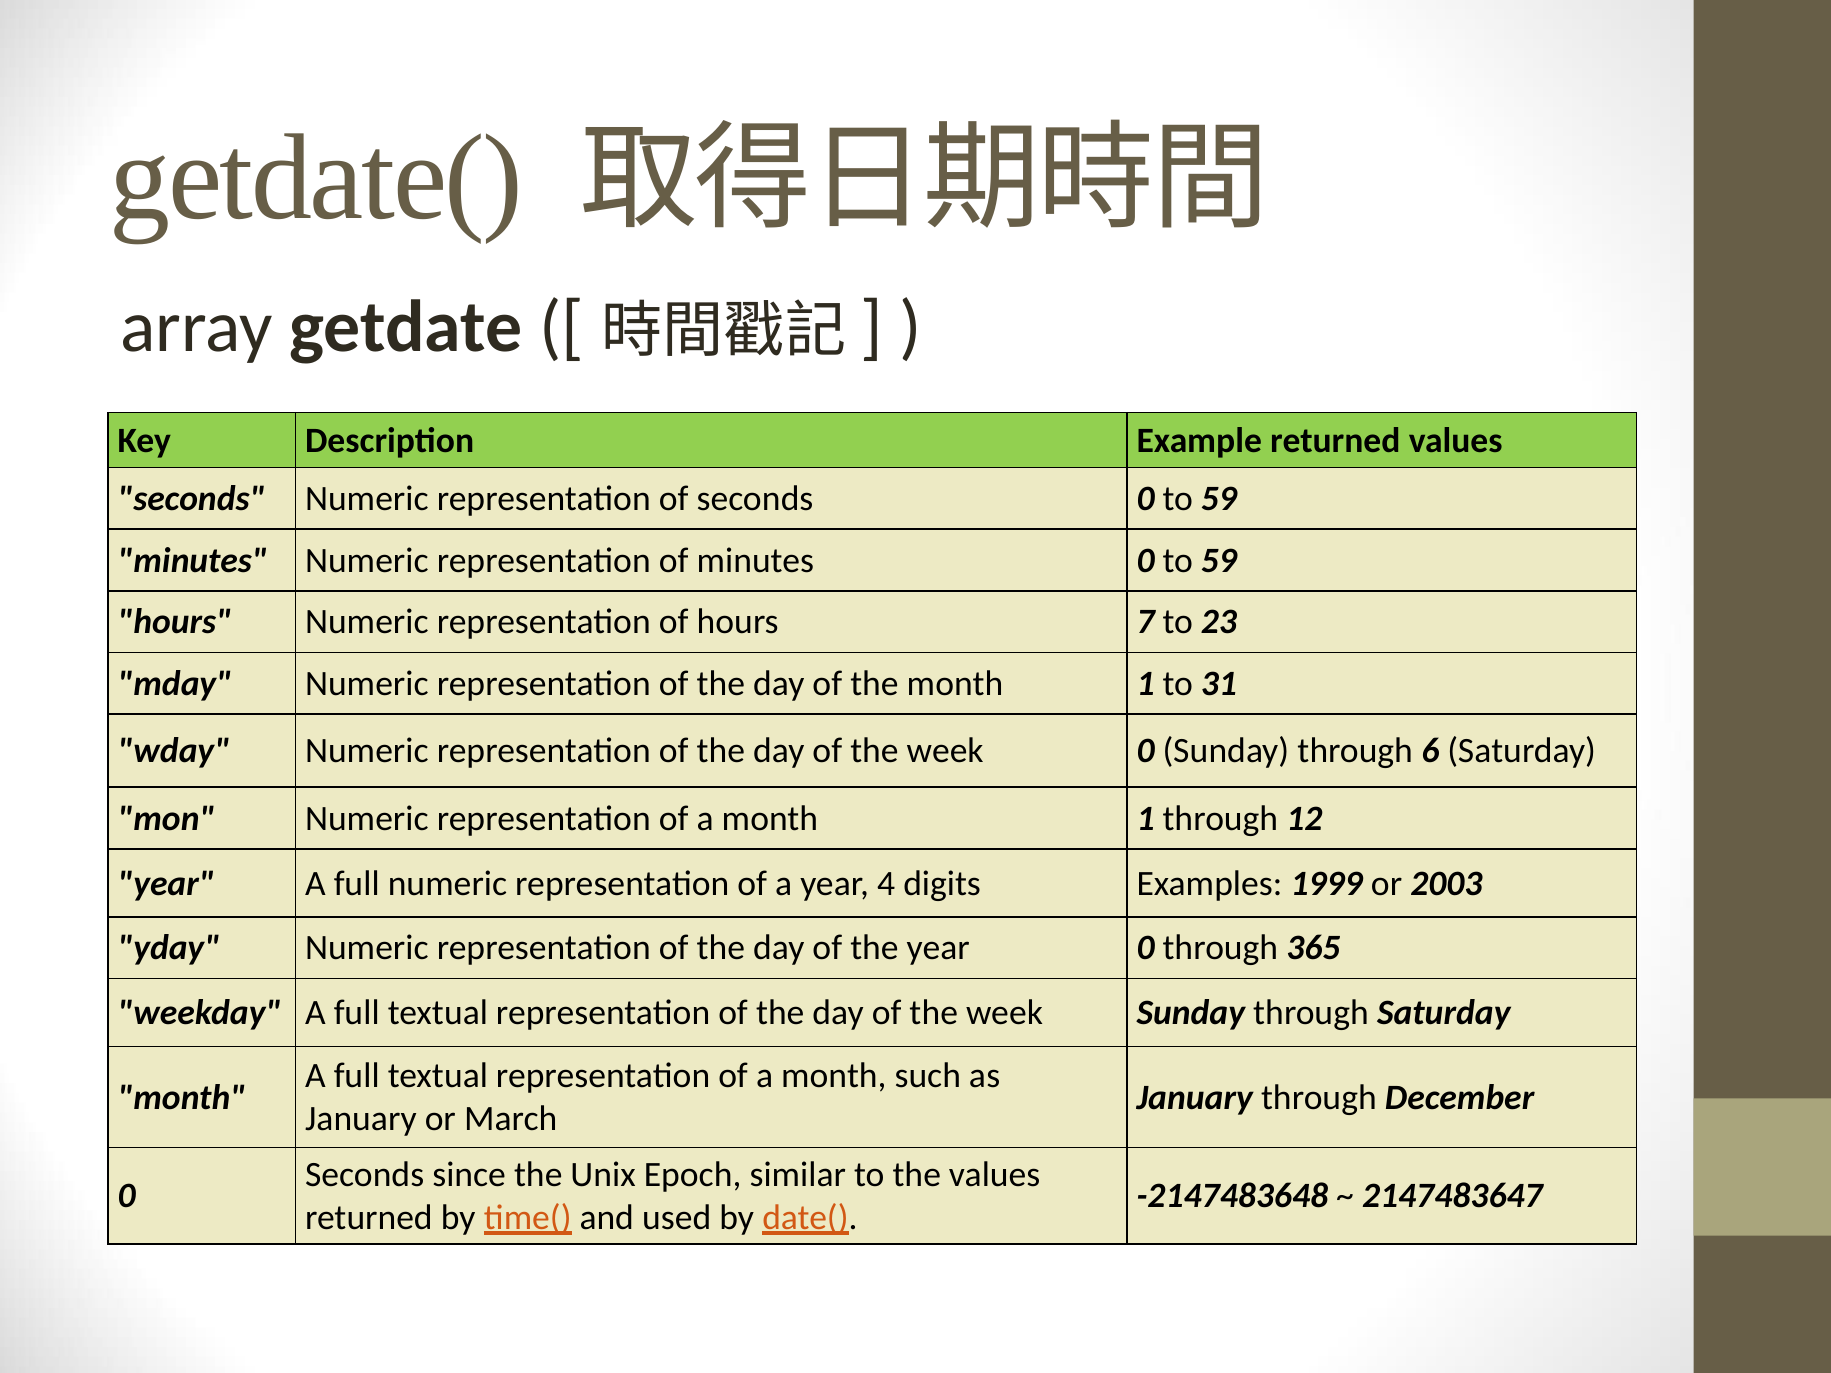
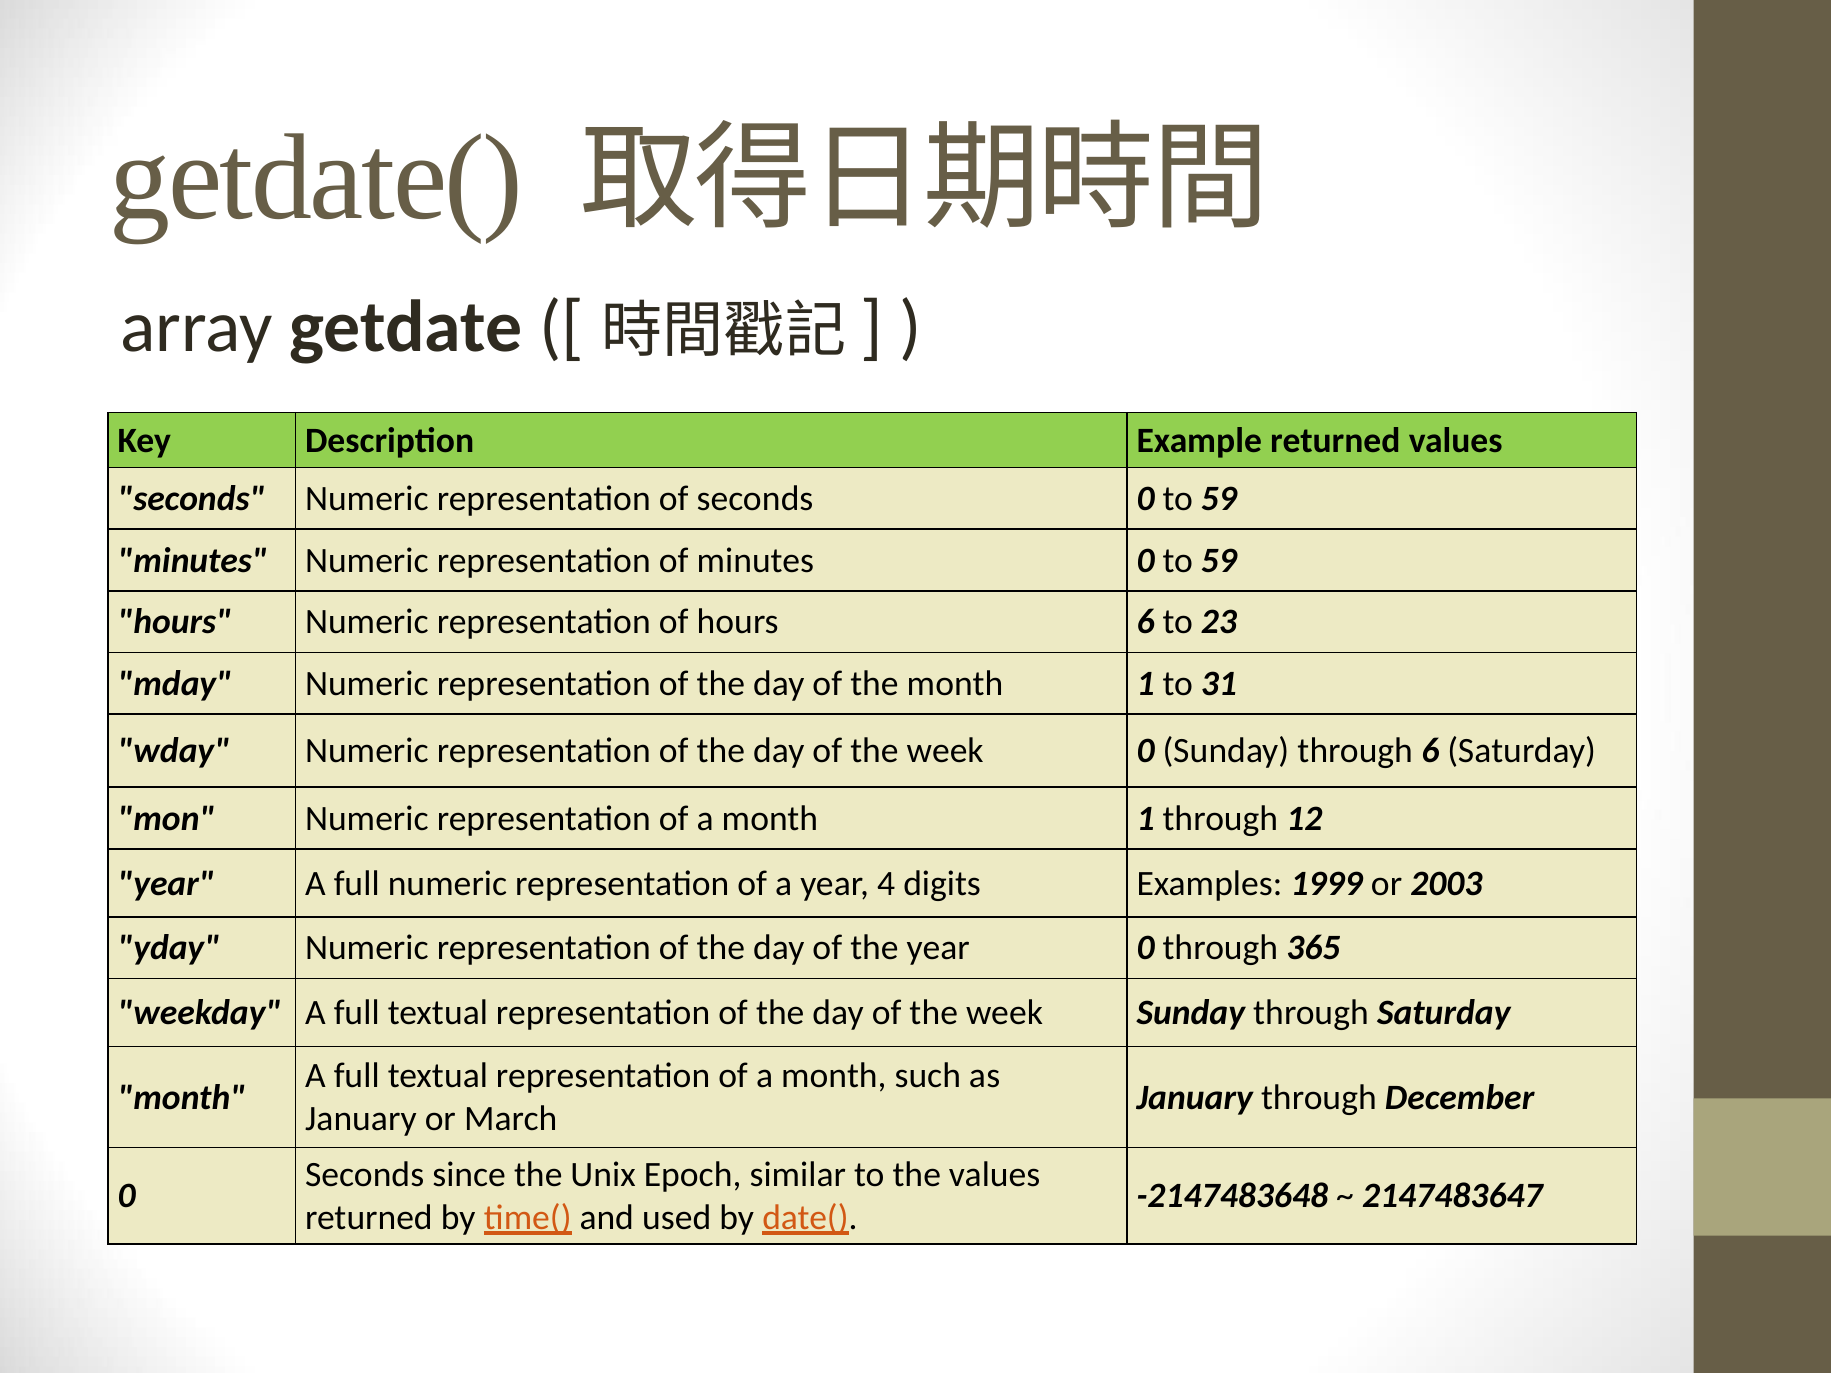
hours 7: 7 -> 6 (1146, 622)
